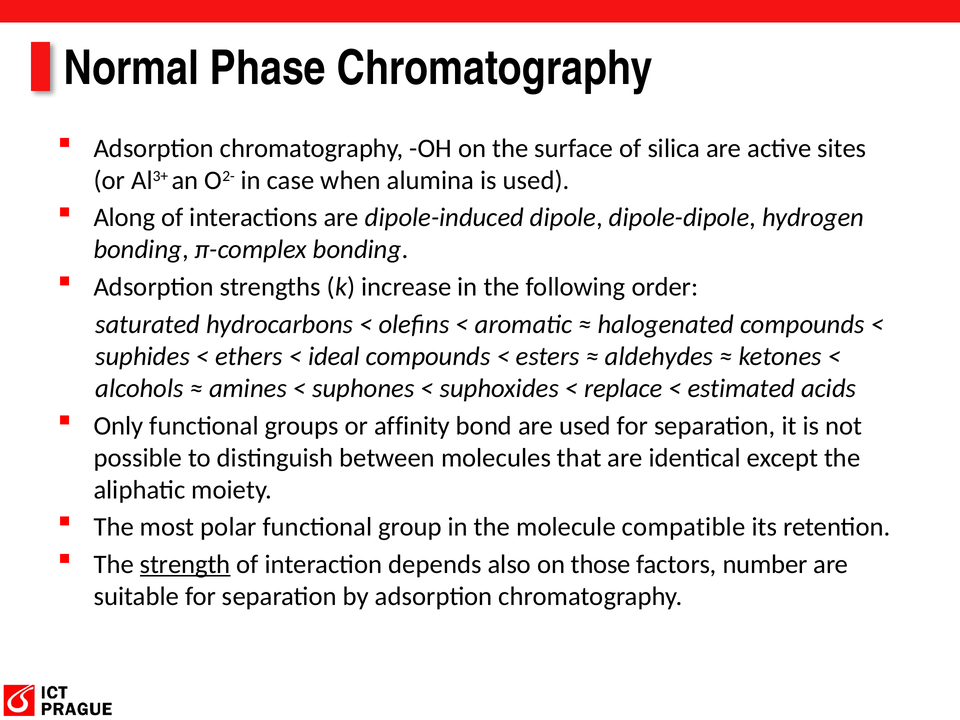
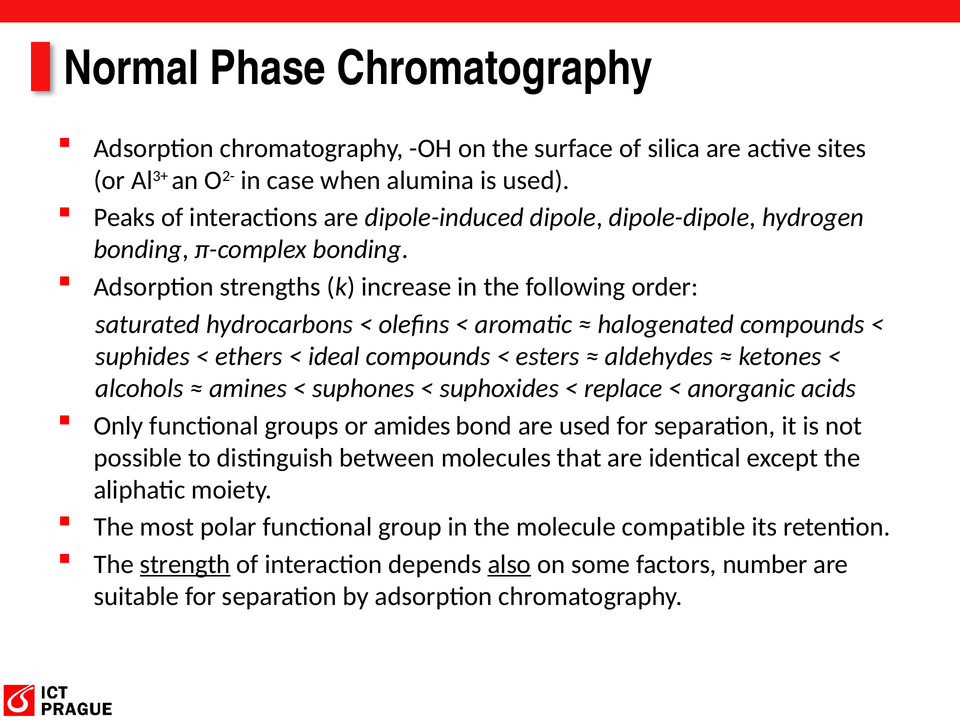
Along: Along -> Peaks (124, 218)
estimated: estimated -> anorganic (741, 388)
affinity: affinity -> amides (412, 426)
also underline: none -> present (509, 564)
those: those -> some (601, 564)
